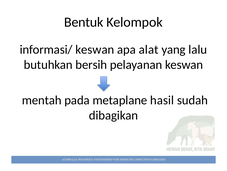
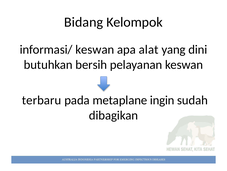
Bentuk: Bentuk -> Bidang (84, 22)
lalu: lalu -> dini (198, 49)
mentah: mentah -> terbaru (42, 100)
hasil: hasil -> ingin (162, 100)
